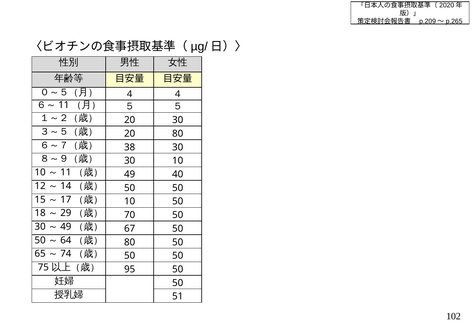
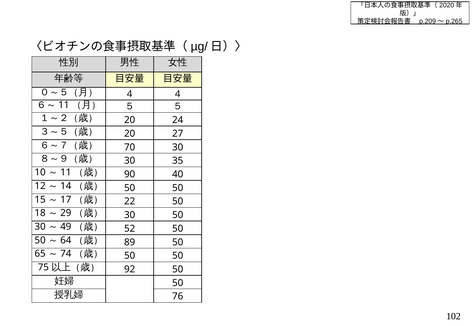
20 30: 30 -> 24 (178, 120)
20 80: 80 -> 27 (178, 134)
38: 38 -> 70 (130, 148)
30 10: 10 -> 35 (178, 161)
49: 49 -> 90 (130, 175)
10: 10 -> 22 (130, 202)
70: 70 -> 30 (130, 216)
67: 67 -> 52 (130, 229)
80: 80 -> 89 (130, 243)
95: 95 -> 92 (130, 270)
51: 51 -> 76 (178, 297)
